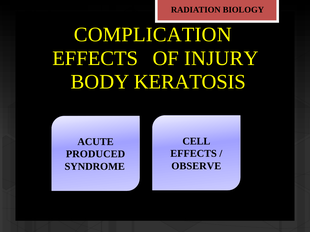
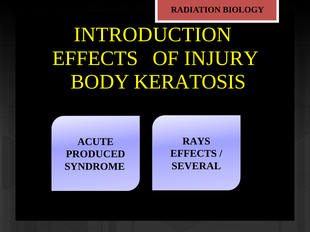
COMPLICATION: COMPLICATION -> INTRODUCTION (153, 35)
CELL: CELL -> RAYS (196, 141)
OBSERVE: OBSERVE -> SEVERAL (196, 166)
